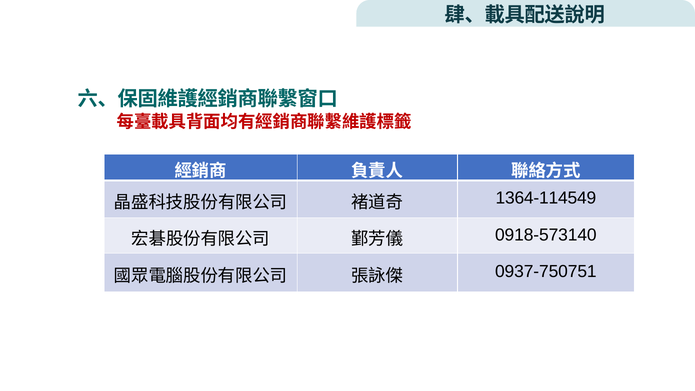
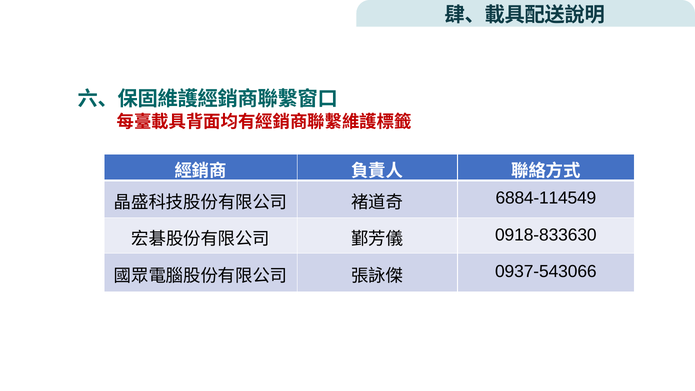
1364-114549: 1364-114549 -> 6884-114549 (546, 198)
0918-573140: 0918-573140 -> 0918-833630 (546, 235)
0937-750751: 0937-750751 -> 0937-543066 (546, 272)
